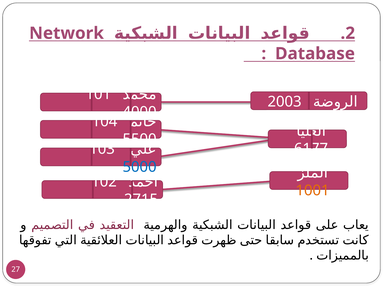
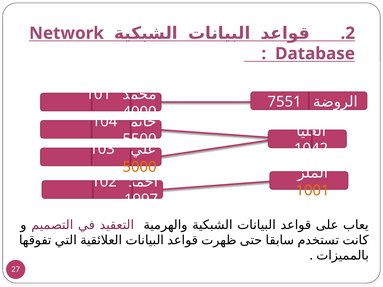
2003: 2003 -> 7551 (285, 102)
6177: 6177 -> 1042 (311, 149)
5000 colour: blue -> orange (140, 167)
2715: 2715 -> 1997 (141, 200)
